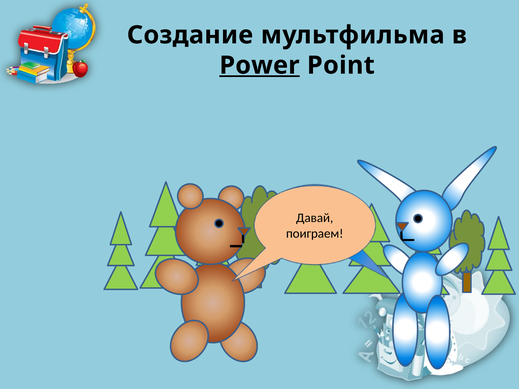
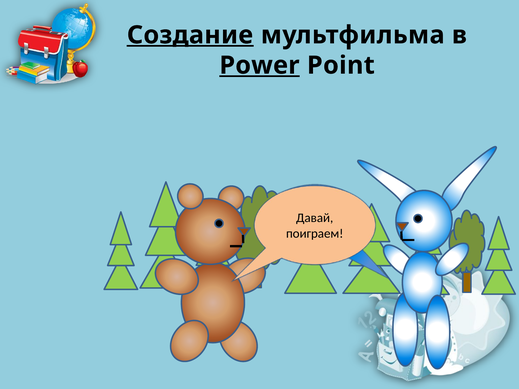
Создание underline: none -> present (190, 35)
